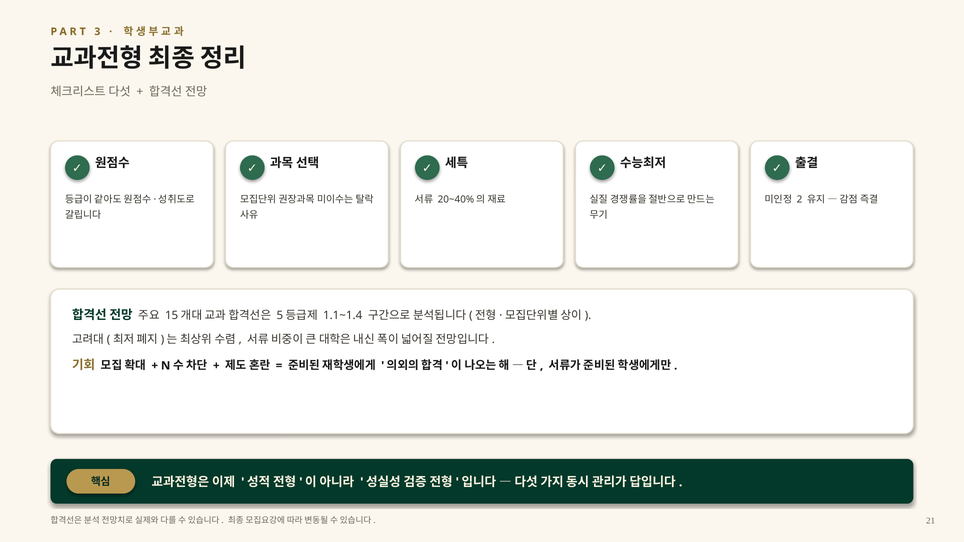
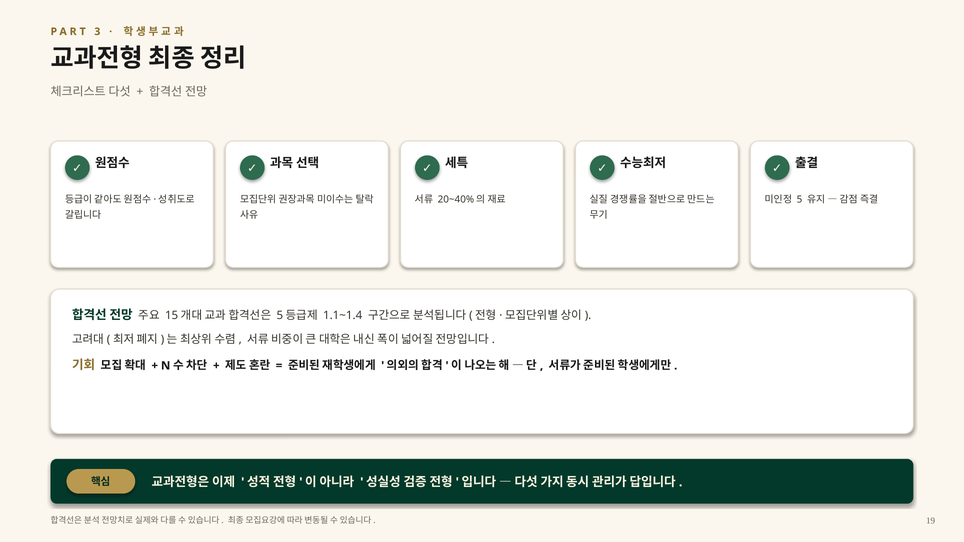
2: 2 -> 5 (799, 200)
21: 21 -> 19 (931, 521)
